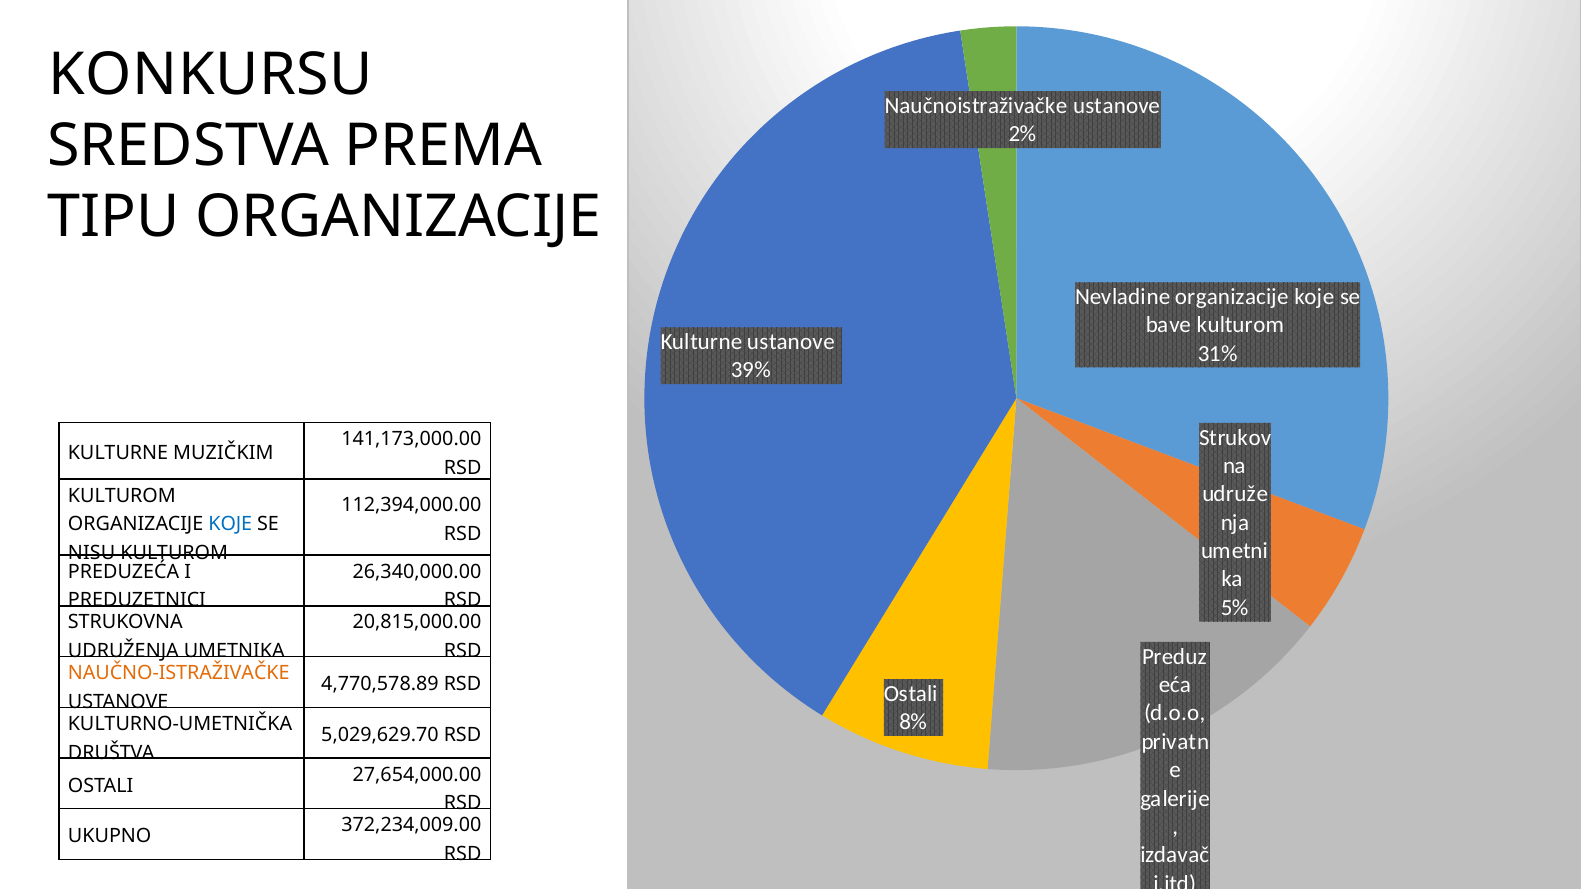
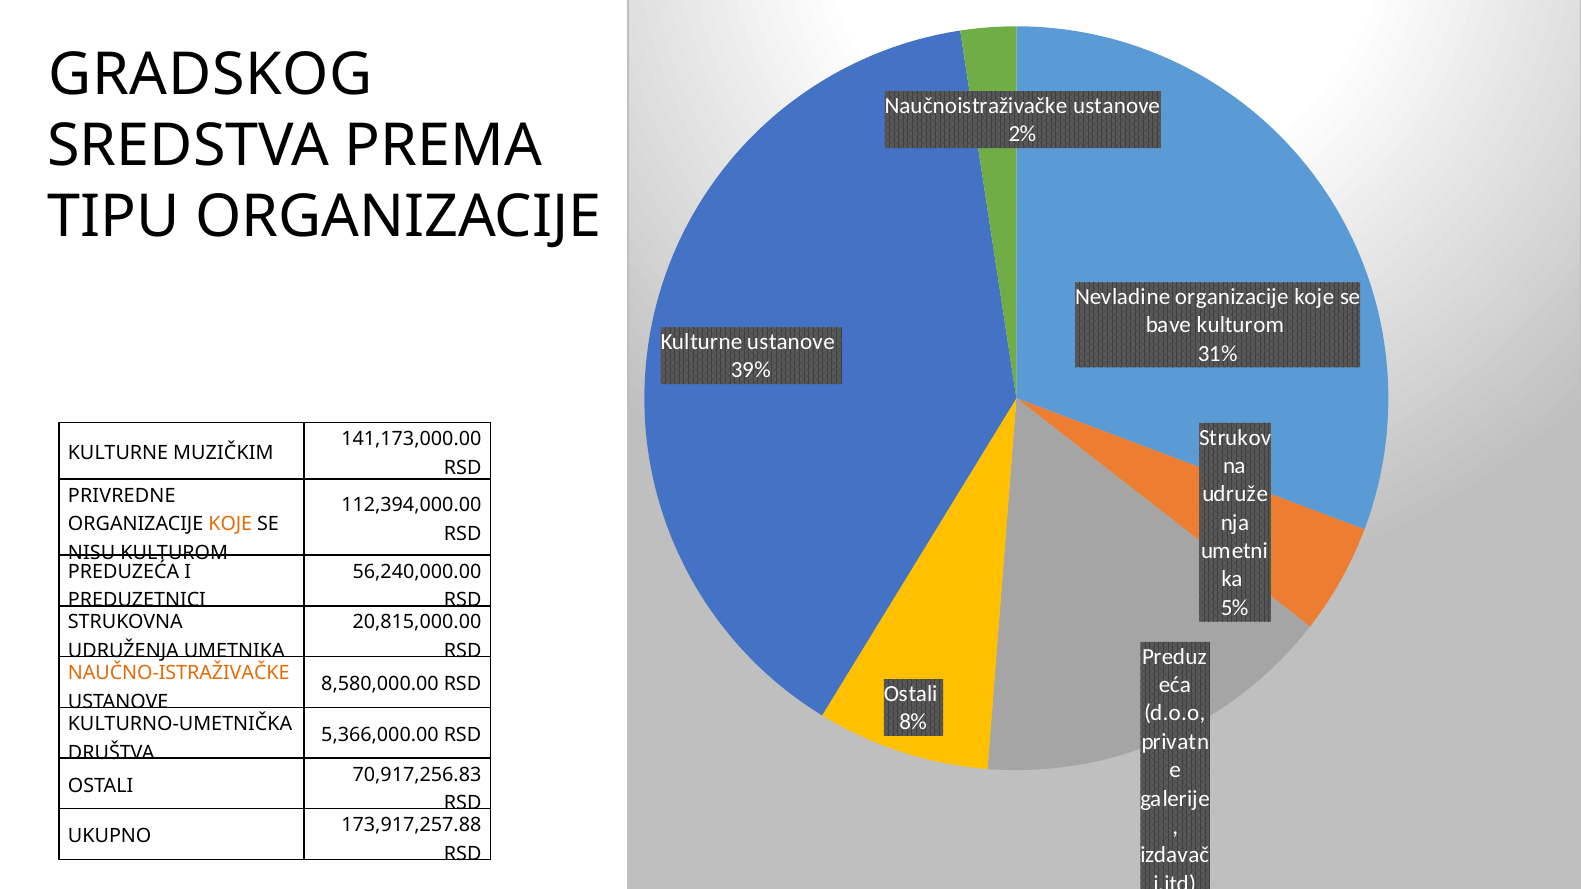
KONKURSU: KONKURSU -> GRADSKOG (211, 75)
KULTUROM: KULTUROM -> PRIVREDNE (122, 496)
KOJE colour: blue -> orange (230, 524)
26,340,000.00: 26,340,000.00 -> 56,240,000.00 (417, 572)
4,770,578.89: 4,770,578.89 -> 8,580,000.00 (380, 684)
5,029,629.70: 5,029,629.70 -> 5,366,000.00 (380, 735)
27,654,000.00: 27,654,000.00 -> 70,917,256.83 (417, 775)
372,234,009.00: 372,234,009.00 -> 173,917,257.88 (411, 826)
